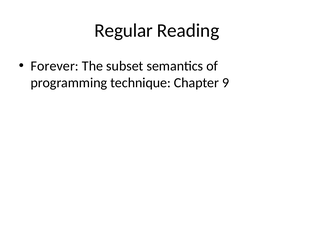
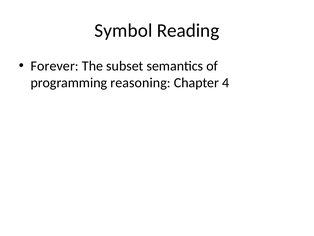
Regular: Regular -> Symbol (123, 30)
technique: technique -> reasoning (141, 83)
9: 9 -> 4 (226, 83)
